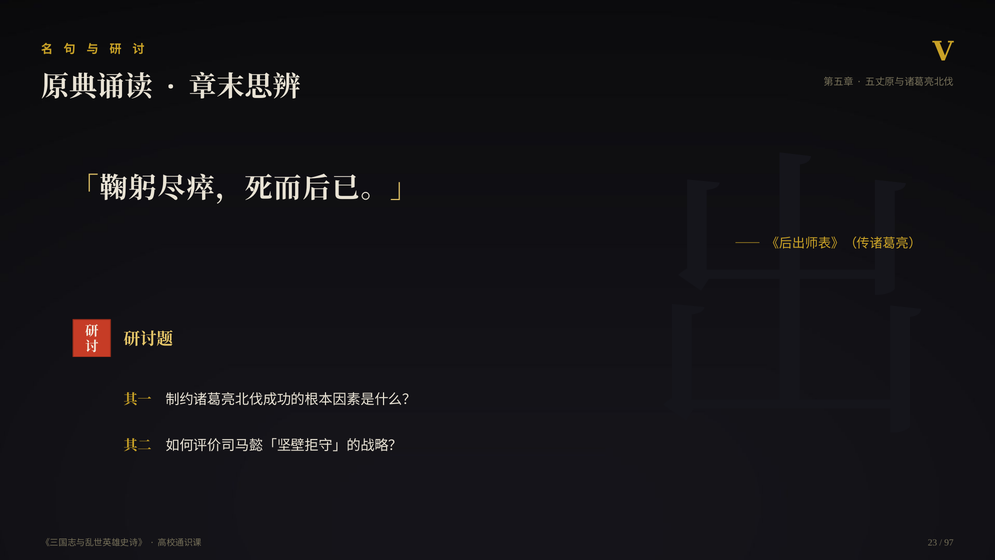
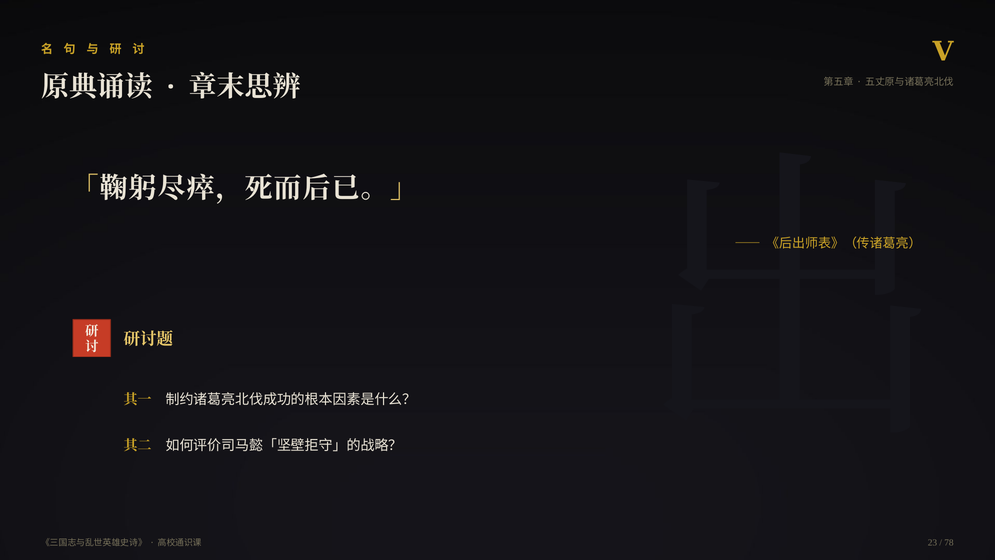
97: 97 -> 78 (949, 542)
